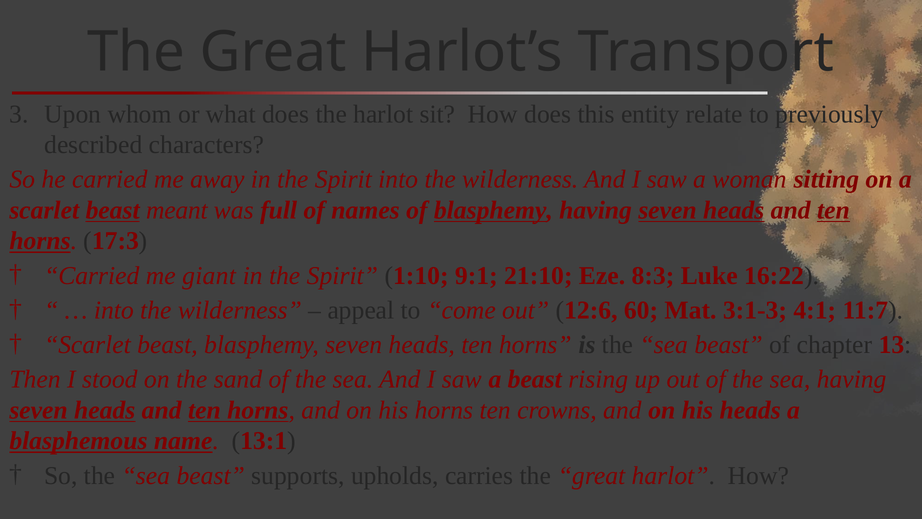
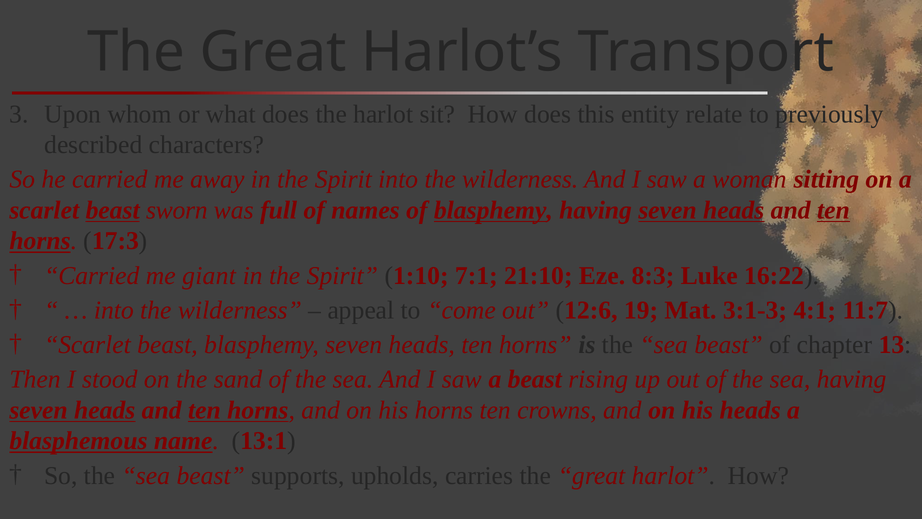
meant: meant -> sworn (177, 210)
9:1: 9:1 -> 7:1 (476, 275)
60: 60 -> 19 (641, 310)
